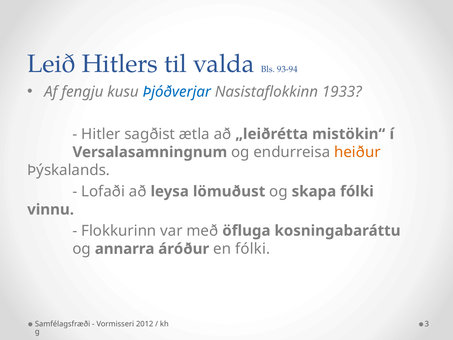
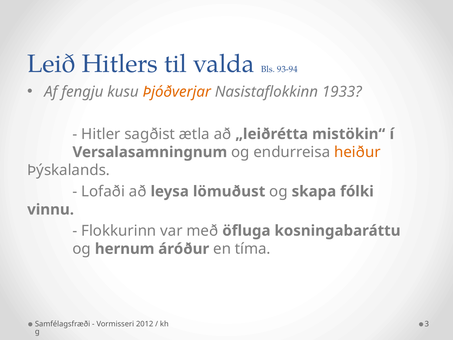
Þjóðverjar colour: blue -> orange (177, 92)
annarra: annarra -> hernum (125, 249)
en fólki: fólki -> tíma (253, 249)
